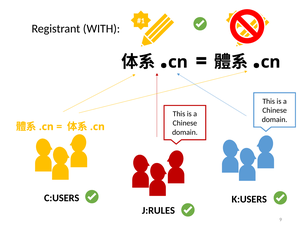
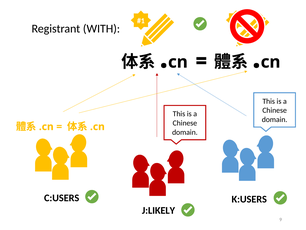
J:RULES: J:RULES -> J:LIKELY (158, 210)
